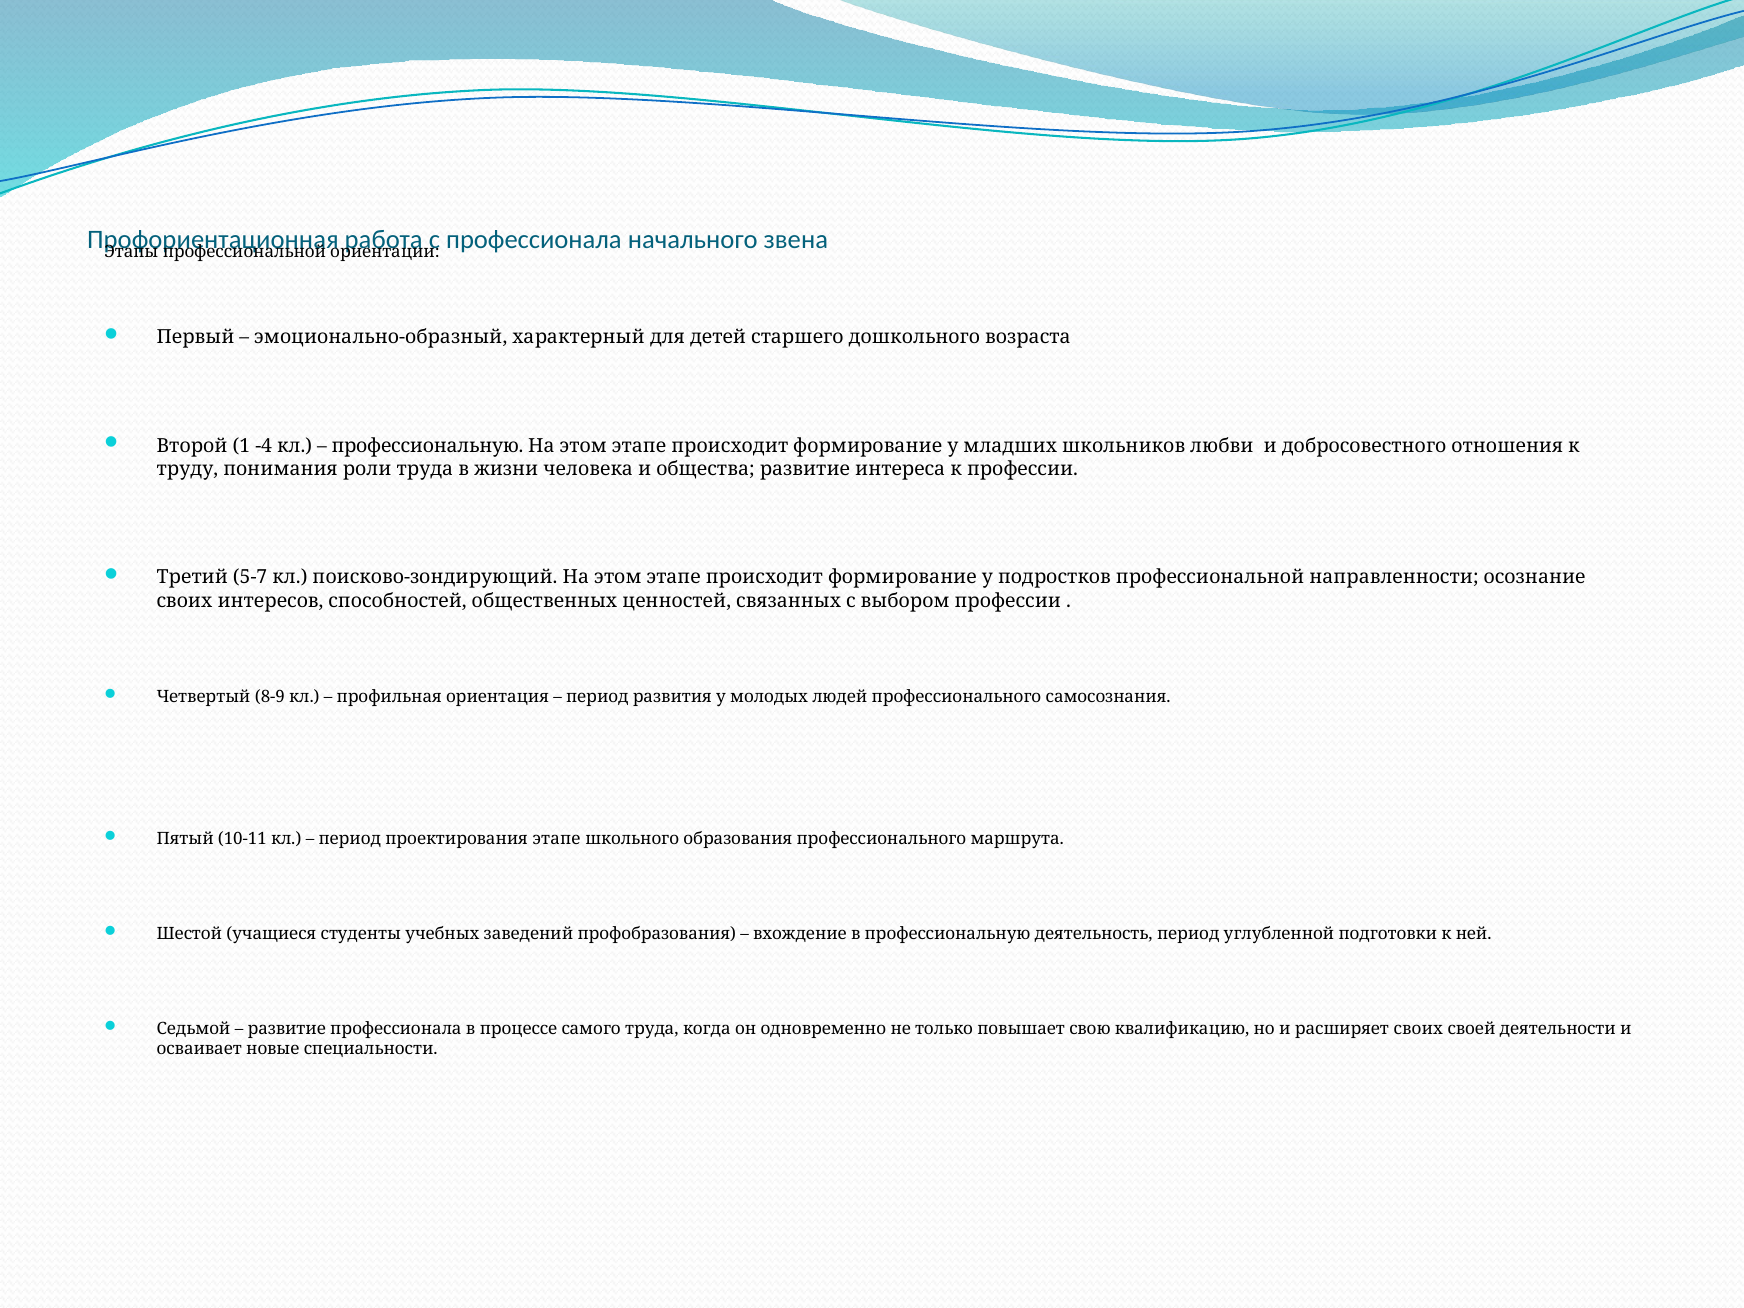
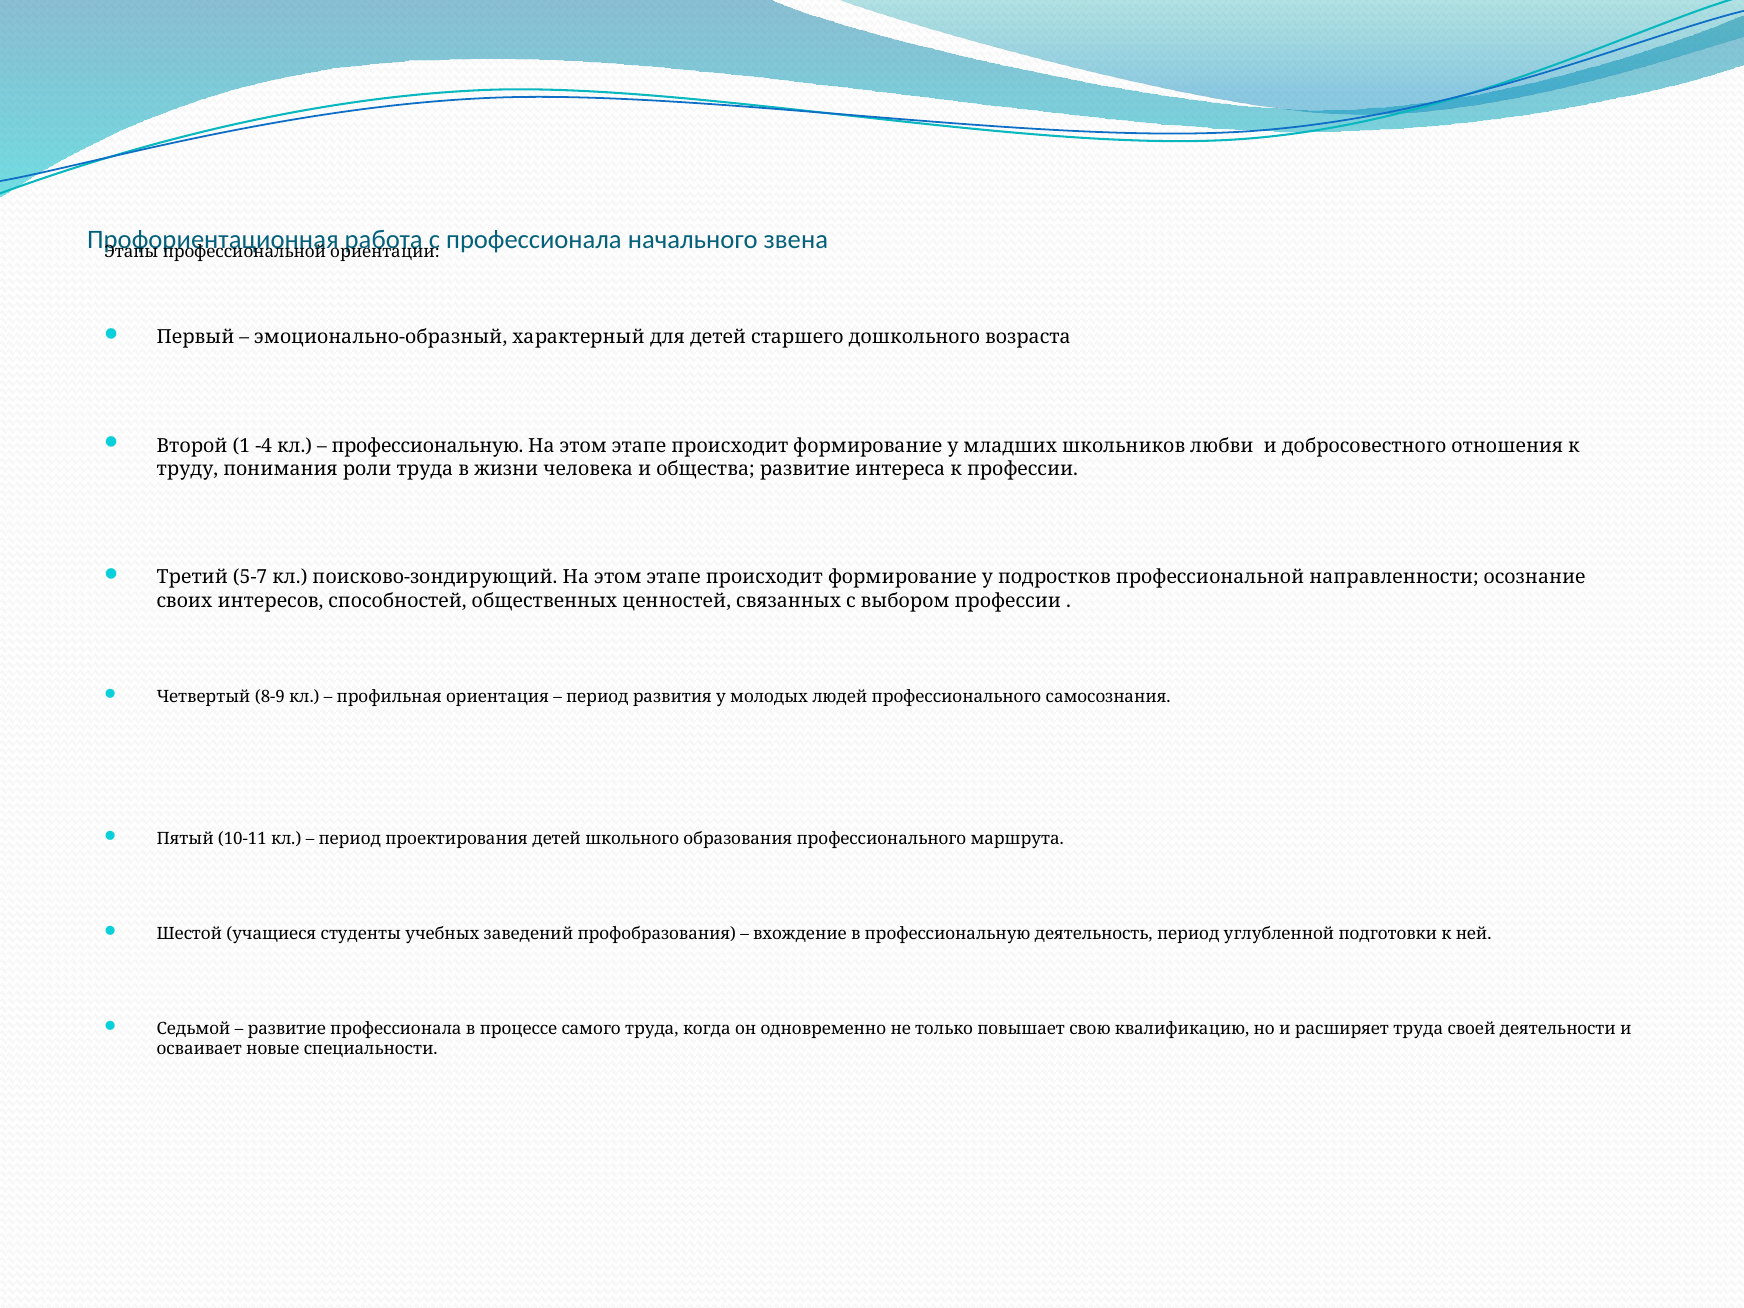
проектирования этапе: этапе -> детей (557, 839)
расширяет своих: своих -> труда (1418, 1029)
